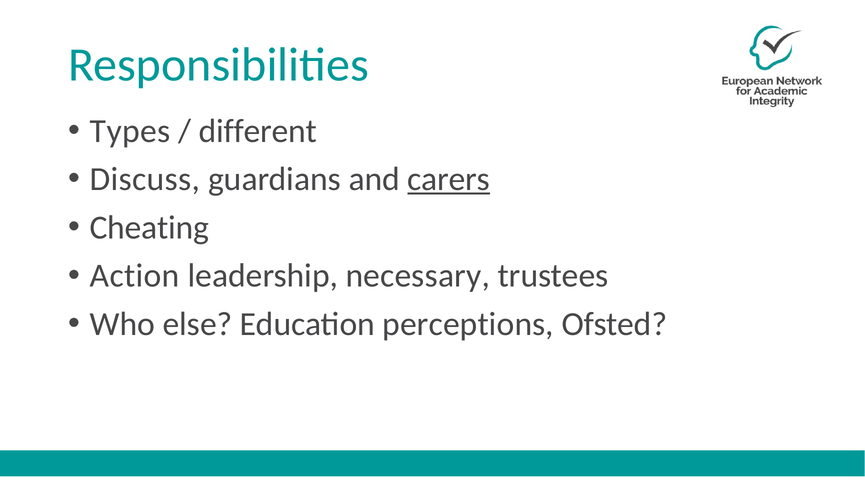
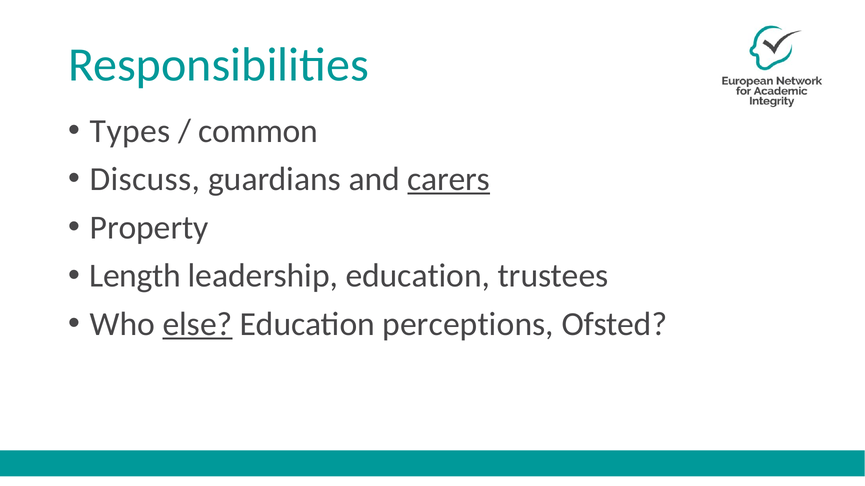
different: different -> common (258, 131)
Cheating: Cheating -> Property (149, 228)
Action: Action -> Length (135, 276)
leadership necessary: necessary -> education (418, 276)
else underline: none -> present (197, 325)
